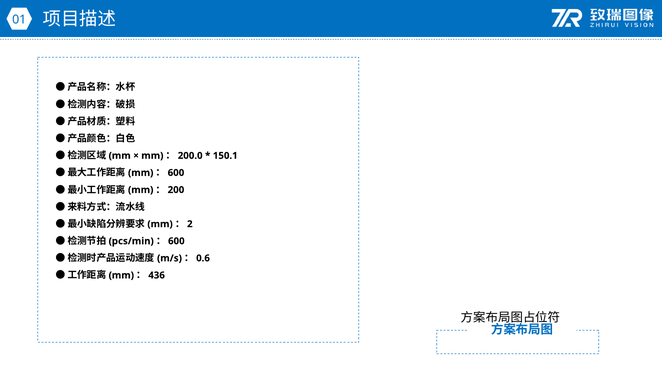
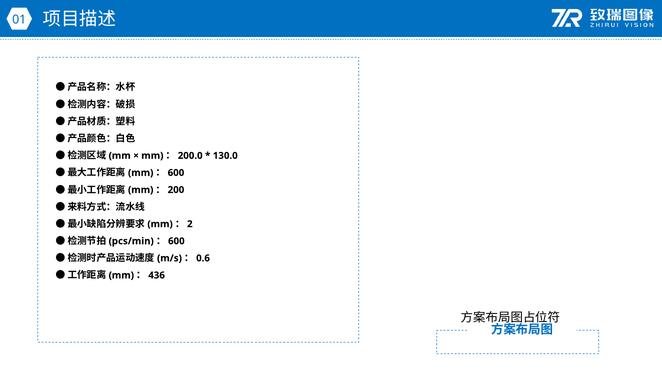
150.1: 150.1 -> 130.0 (225, 156)
